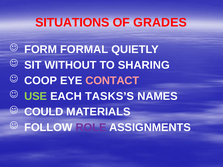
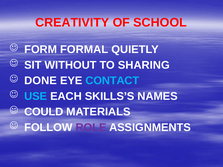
SITUATIONS: SITUATIONS -> CREATIVITY (72, 23)
GRADES: GRADES -> SCHOOL (160, 23)
COOP: COOP -> DONE (41, 81)
CONTACT colour: pink -> light blue (112, 81)
USE colour: light green -> light blue (36, 96)
TASKS’S: TASKS’S -> SKILLS’S (110, 96)
